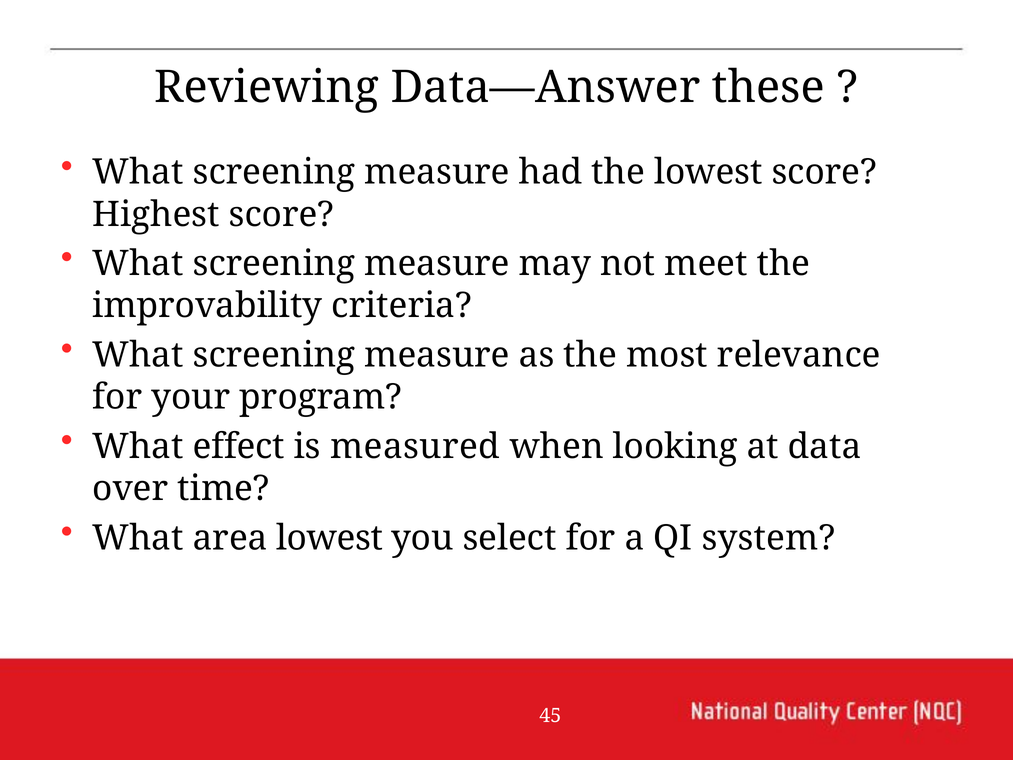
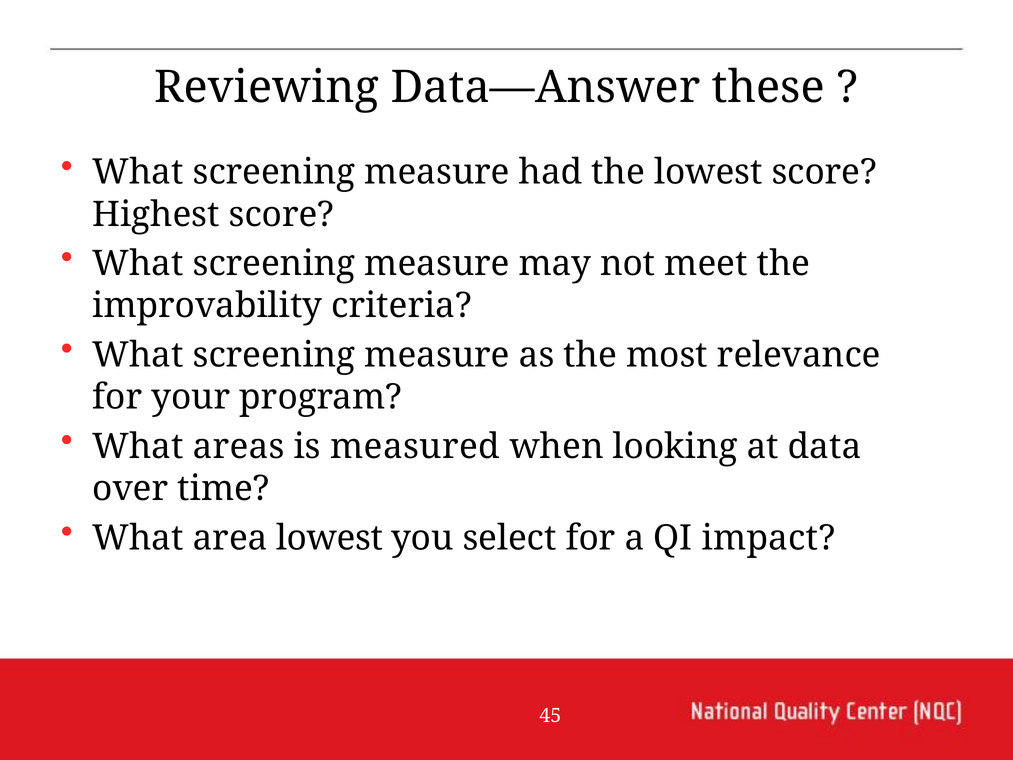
effect: effect -> areas (239, 446)
system: system -> impact (768, 538)
